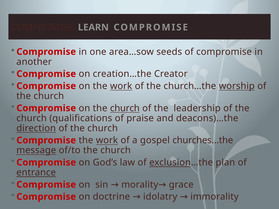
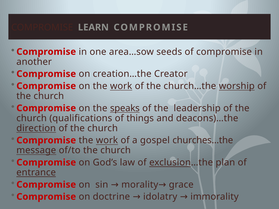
on the church: church -> speaks (125, 108)
praise: praise -> things (140, 118)
